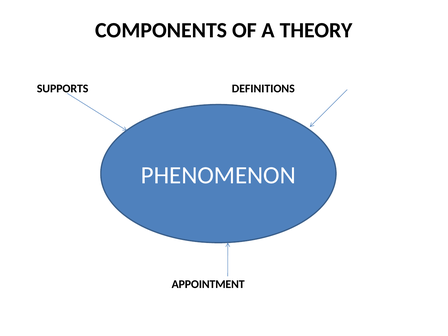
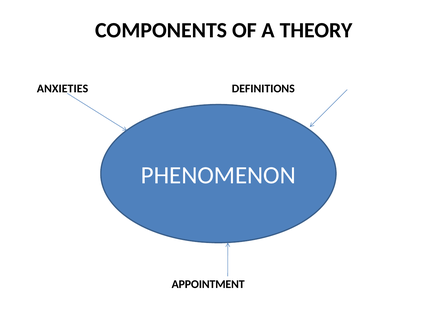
SUPPORTS: SUPPORTS -> ANXIETIES (63, 89)
